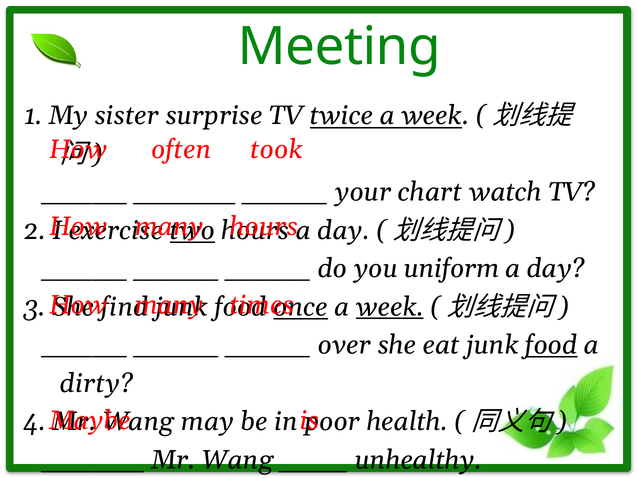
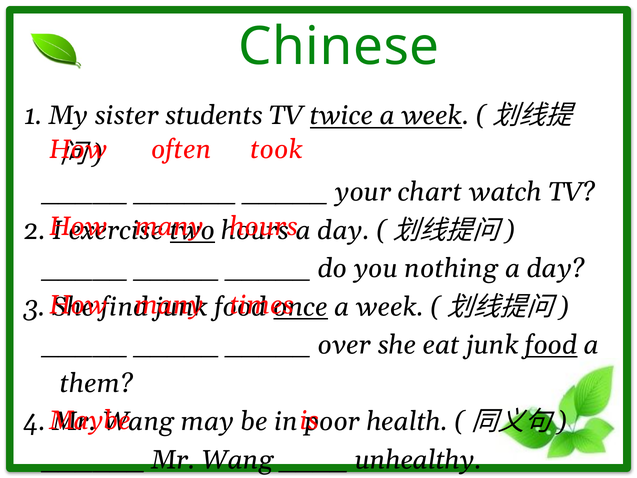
Meeting: Meeting -> Chinese (339, 47)
surprise: surprise -> students (214, 116)
uniform: uniform -> nothing (451, 269)
week underline: present -> none (390, 307)
dirty: dirty -> them (96, 383)
